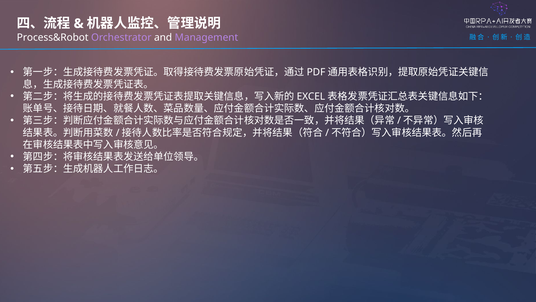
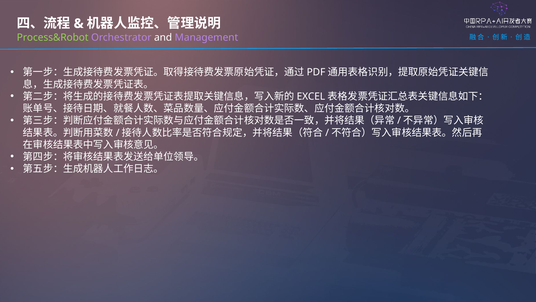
Process&Robot colour: white -> light green (53, 37)
